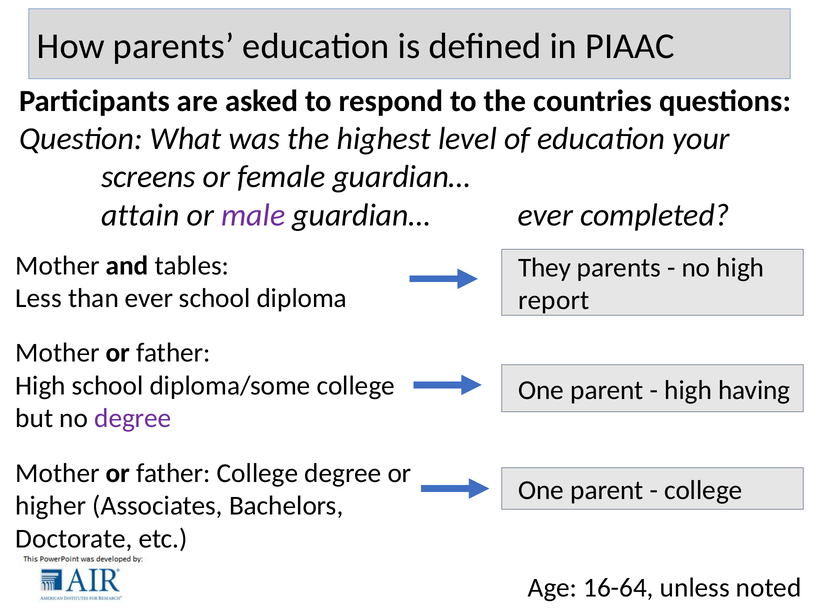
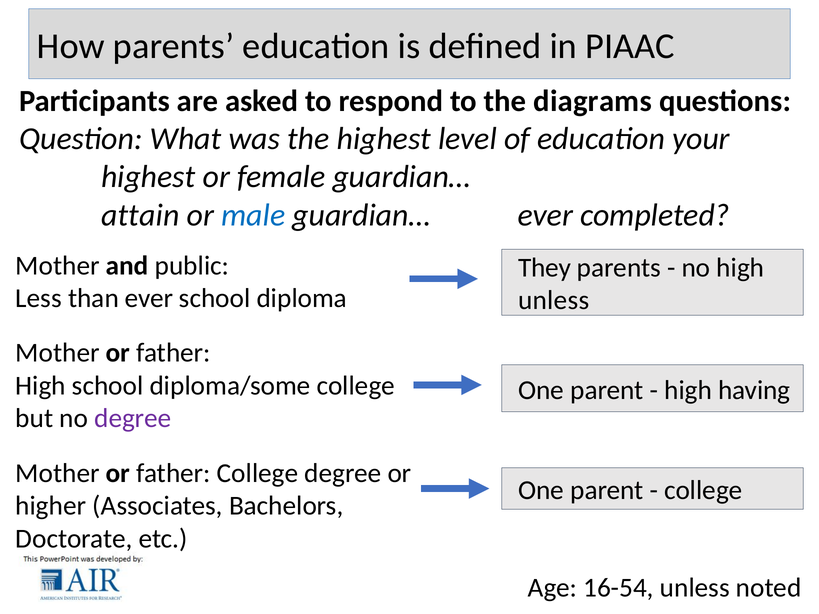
countries: countries -> diagrams (593, 101)
screens: screens -> highest (148, 177)
male colour: purple -> blue (253, 215)
tables: tables -> public (192, 266)
report: report -> unless (554, 301)
16-64: 16-64 -> 16-54 (618, 588)
